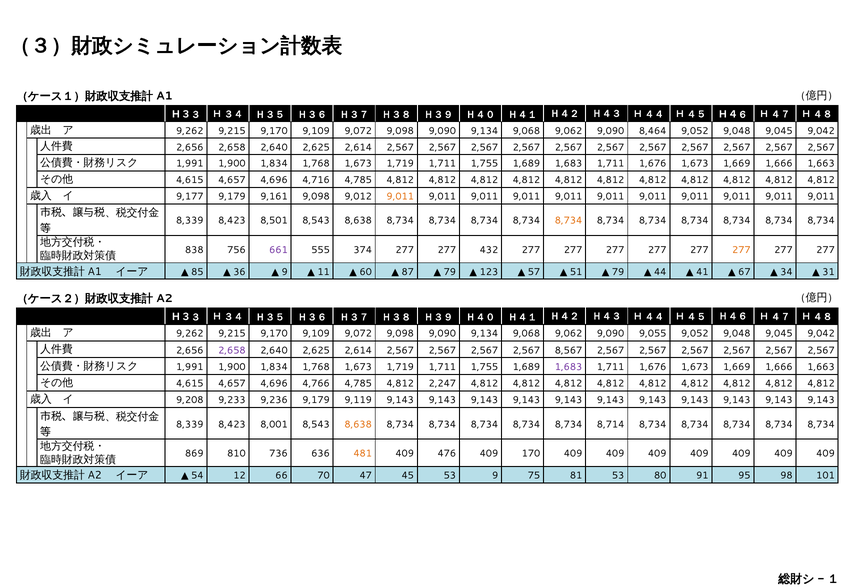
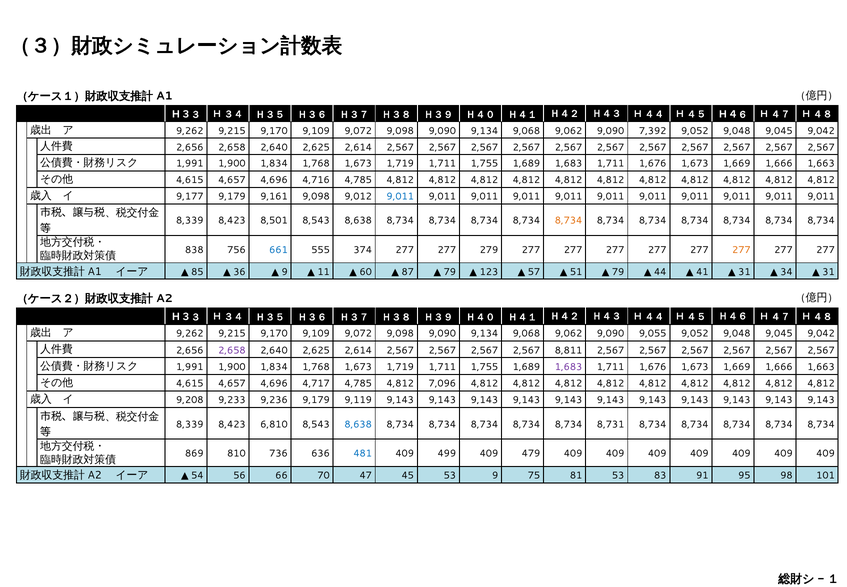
8,464: 8,464 -> 7,392 (653, 131)
9,011 colour: orange -> blue (400, 196)
661 colour: purple -> blue (279, 250)
432: 432 -> 279 (489, 250)
67: 67 -> 31 (744, 272)
8,567: 8,567 -> 8,811 (569, 350)
4,766: 4,766 -> 4,717 (316, 383)
2,247: 2,247 -> 7,096 (442, 383)
8,001: 8,001 -> 6,810 (274, 424)
8,638 colour: orange -> blue (358, 424)
8,714: 8,714 -> 8,731 (611, 424)
481 colour: orange -> blue (363, 453)
476: 476 -> 499 (447, 453)
170: 170 -> 479 (531, 453)
12: 12 -> 56 (239, 475)
80: 80 -> 83 (660, 475)
